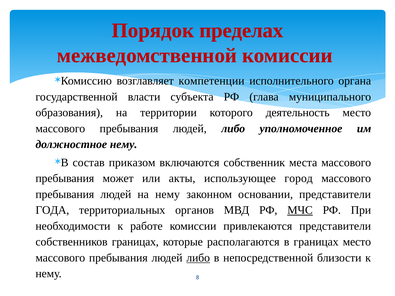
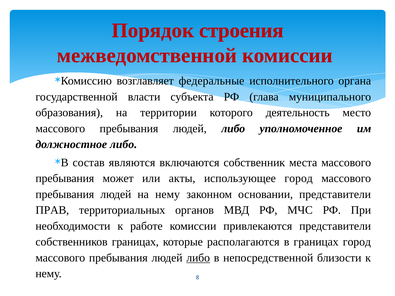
пределах: пределах -> строения (241, 31)
компетенции: компетенции -> федеральные (212, 81)
должностное нему: нему -> либо (124, 144)
приказом: приказом -> являются (132, 163)
ГОДА: ГОДА -> ПРАВ (52, 210)
МЧС underline: present -> none (300, 210)
границах место: место -> город (357, 242)
